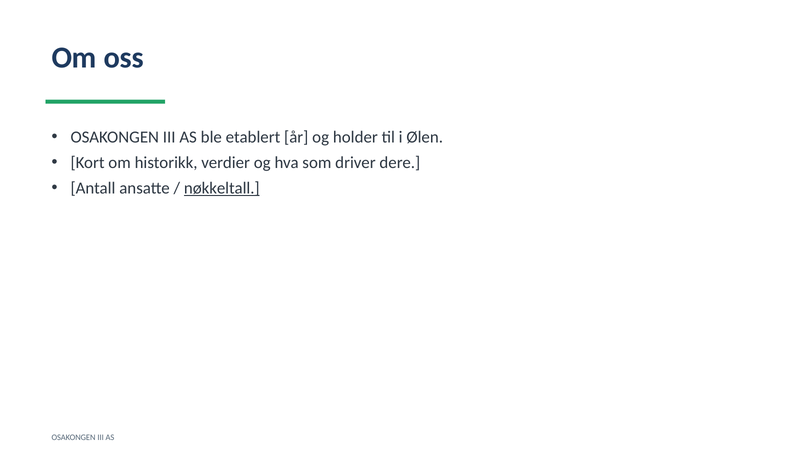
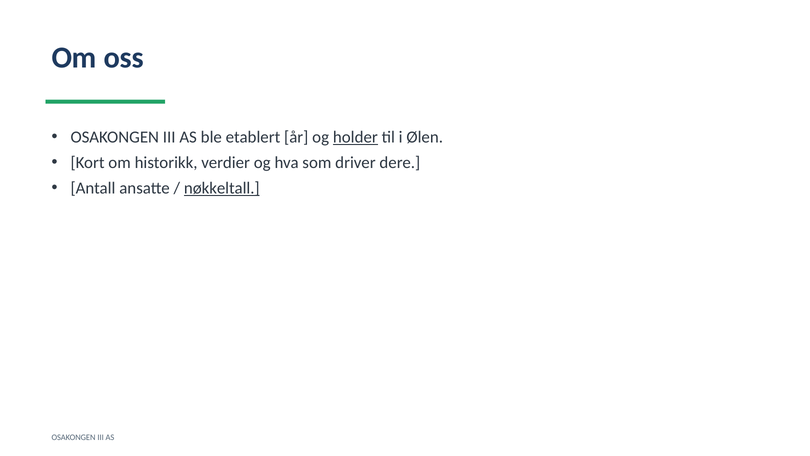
holder underline: none -> present (355, 137)
